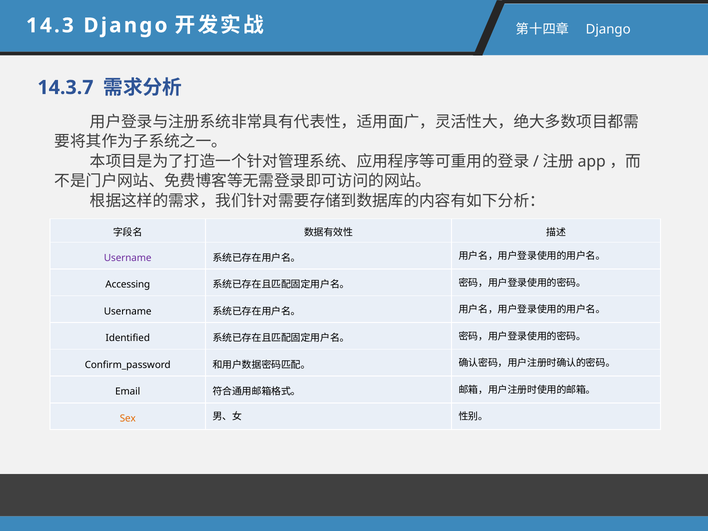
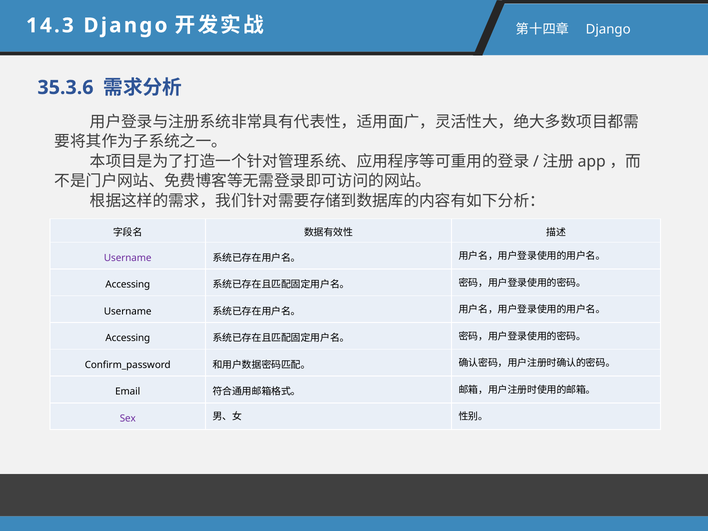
14.3.7: 14.3.7 -> 35.3.6 (65, 88)
Identified: Identified -> Accessing (128, 338)
Sex colour: orange -> purple (128, 418)
